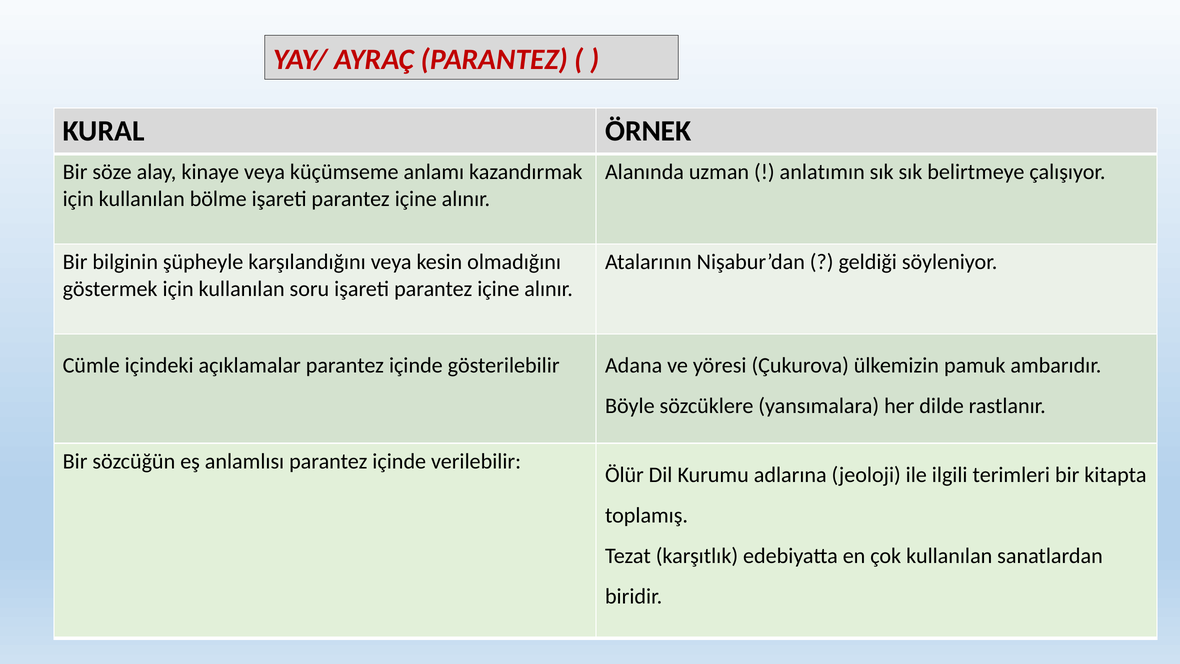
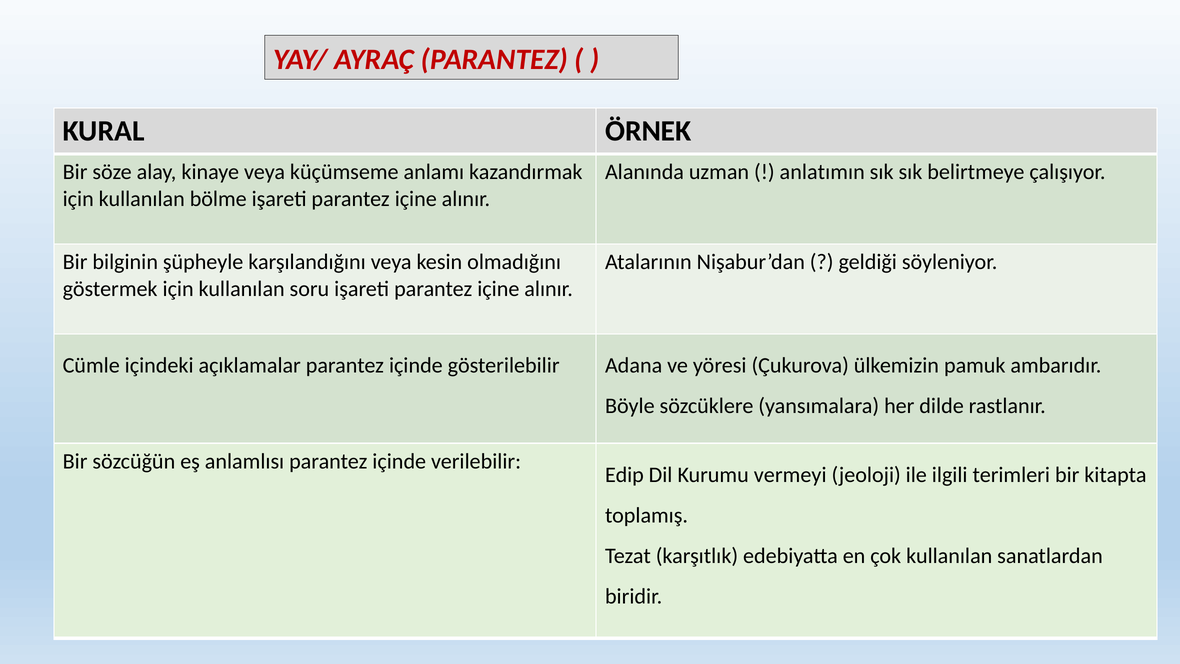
Ölür: Ölür -> Edip (624, 475)
adlarına: adlarına -> vermeyi (790, 475)
